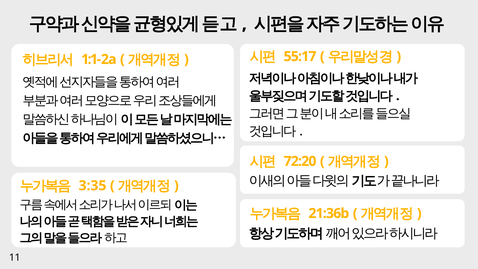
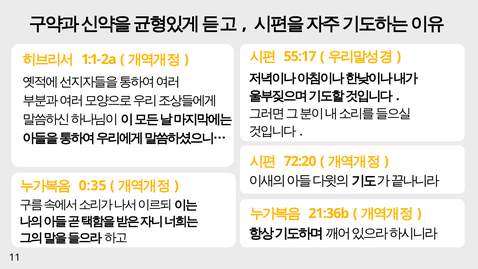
3:35: 3:35 -> 0:35 (93, 186)
